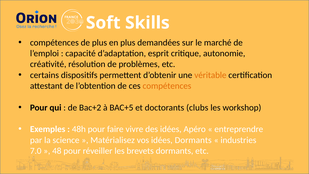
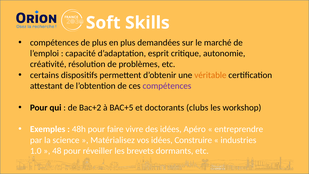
compétences colour: orange -> purple (167, 86)
idées Dormants: Dormants -> Construire (193, 140)
7.0: 7.0 -> 1.0 (36, 151)
